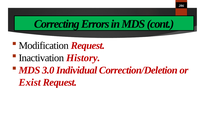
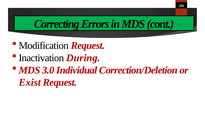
History: History -> During (83, 58)
